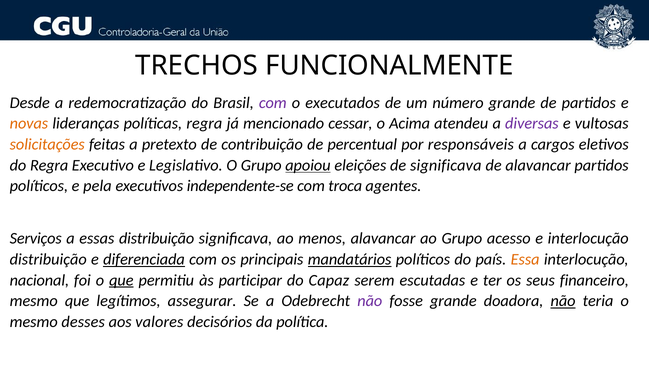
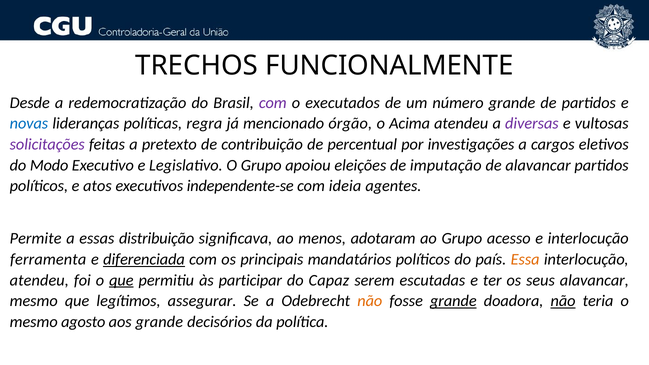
novas colour: orange -> blue (29, 124)
cessar: cessar -> órgão (350, 124)
solicitações colour: orange -> purple (47, 144)
responsáveis: responsáveis -> investigações (471, 144)
do Regra: Regra -> Modo (49, 165)
apoiou underline: present -> none (308, 165)
de significava: significava -> imputação (446, 165)
pela: pela -> atos (97, 186)
troca: troca -> ideia (345, 186)
Serviços: Serviços -> Permite (36, 239)
menos alavancar: alavancar -> adotaram (383, 239)
distribuição: distribuição -> ferramenta (48, 259)
mandatários underline: present -> none (350, 259)
nacional: nacional -> atendeu (39, 280)
seus financeiro: financeiro -> alavancar (594, 280)
não colour: purple -> orange (370, 301)
grande underline: none -> present (453, 301)
desses: desses -> agosto (83, 322)
aos valores: valores -> grande (159, 322)
